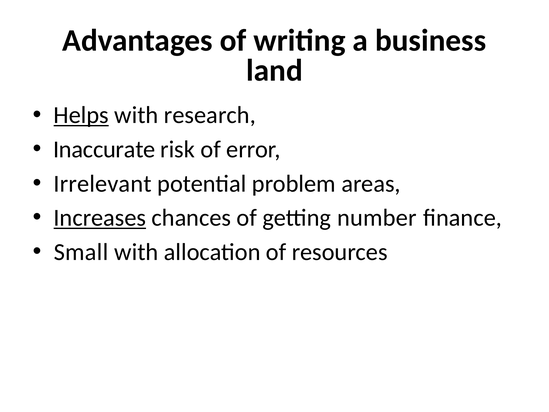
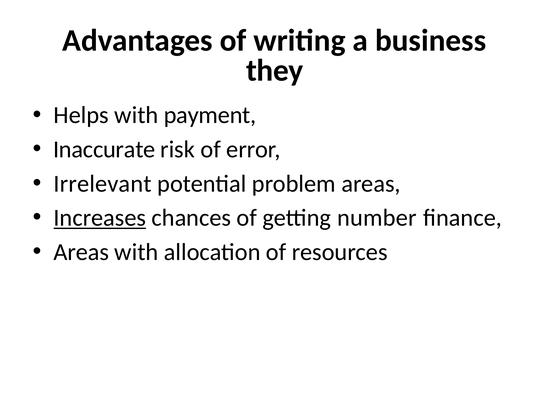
land: land -> they (275, 70)
Helps underline: present -> none (81, 115)
research: research -> payment (210, 115)
Small: Small -> Areas (81, 252)
